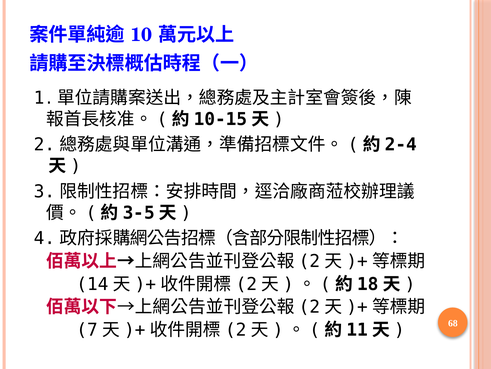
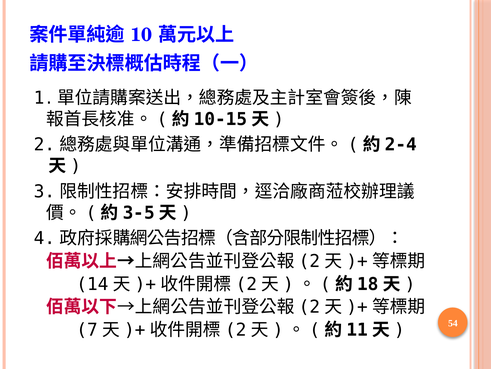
68: 68 -> 54 (453, 323)
